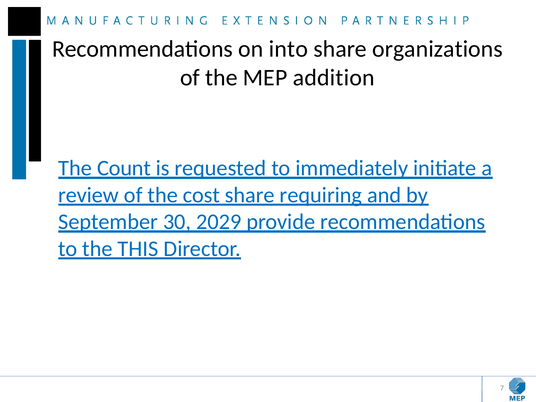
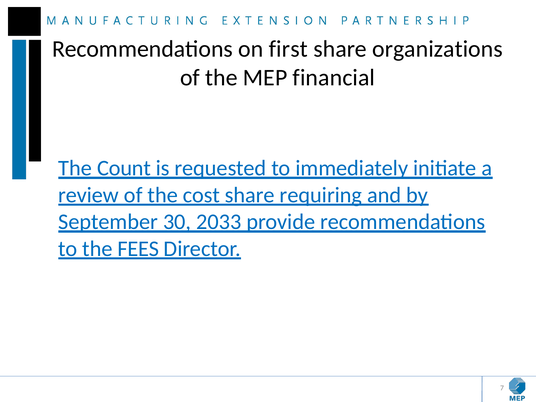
into: into -> first (288, 49)
addition: addition -> financial (334, 78)
2029: 2029 -> 2033 (219, 222)
THIS: THIS -> FEES (138, 249)
